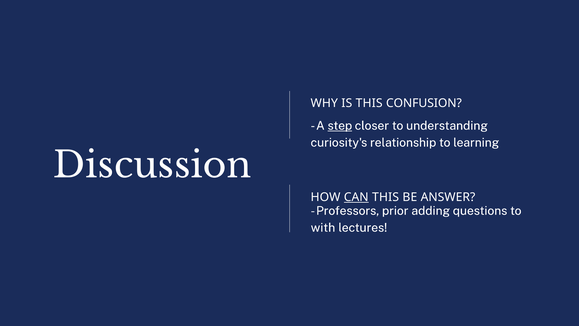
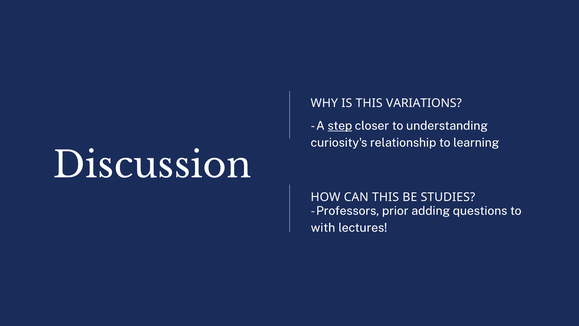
CONFUSION: CONFUSION -> VARIATIONS (424, 103)
CAN underline: present -> none (356, 197)
ANSWER: ANSWER -> STUDIES (448, 197)
